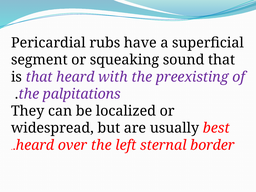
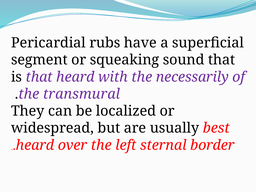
preexisting: preexisting -> necessarily (192, 77)
palpitations: palpitations -> transmural (82, 94)
